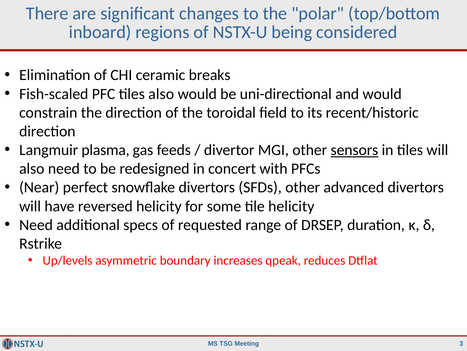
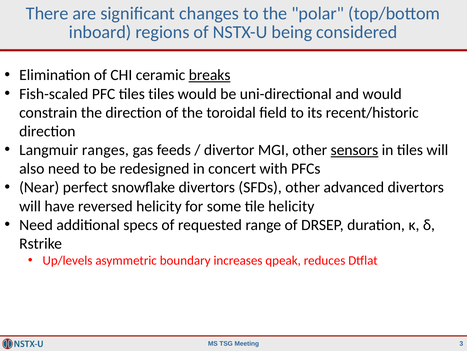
breaks underline: none -> present (210, 75)
tiles also: also -> tiles (161, 94)
plasma: plasma -> ranges (105, 150)
